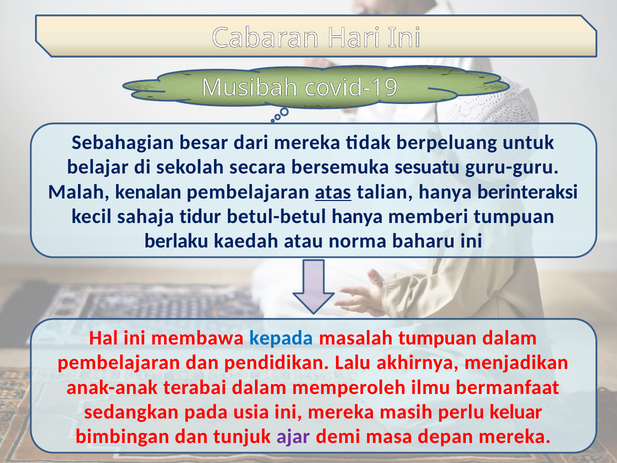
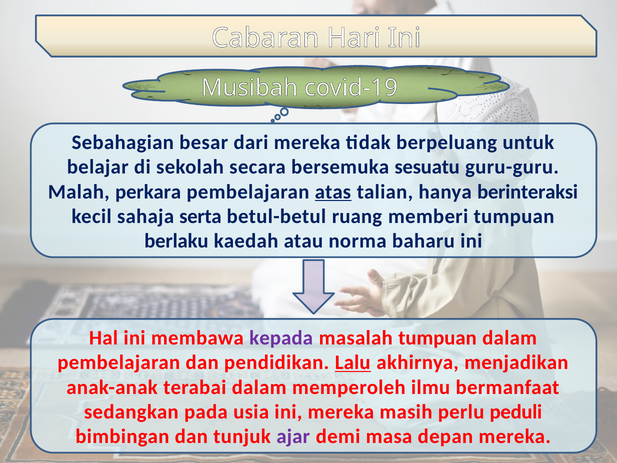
kenalan: kenalan -> perkara (148, 192)
tidur: tidur -> serta (200, 216)
betul-betul hanya: hanya -> ruang (357, 216)
kepada colour: blue -> purple (281, 338)
Lalu underline: none -> present (353, 362)
keluar: keluar -> peduli (516, 412)
